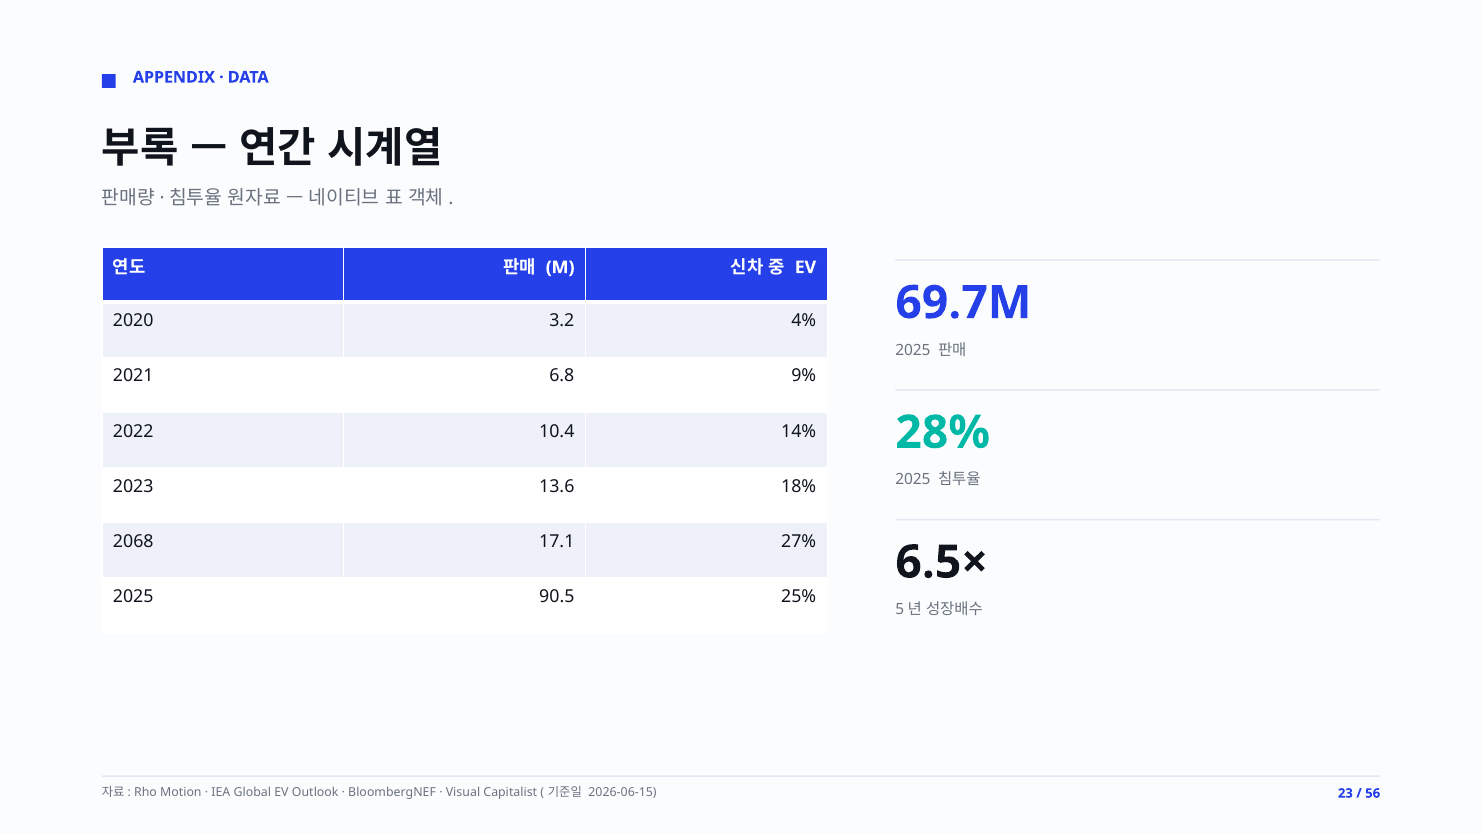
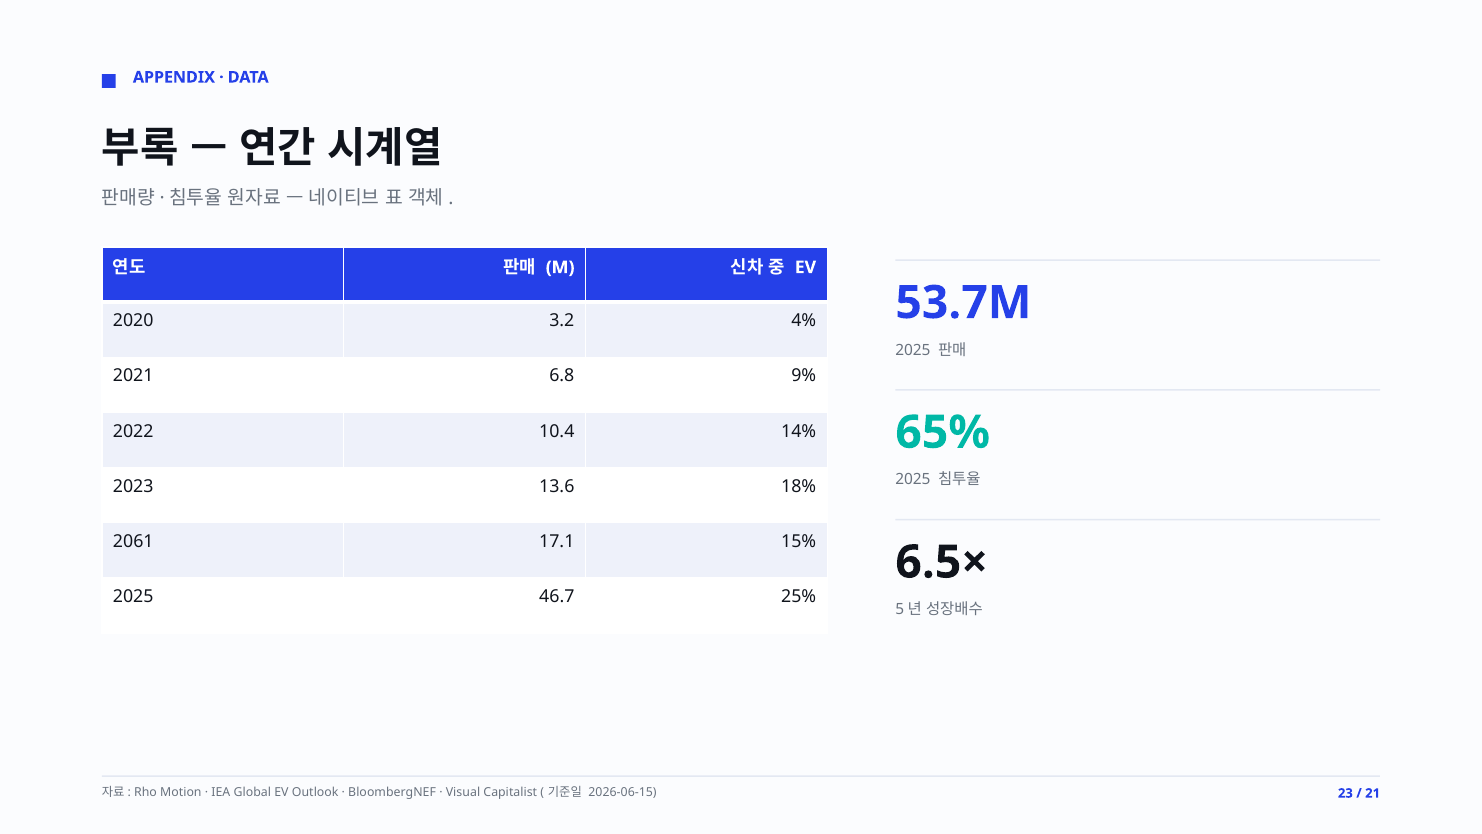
69.7M: 69.7M -> 53.7M (963, 303)
28%: 28% -> 65% (943, 432)
2068: 2068 -> 2061 (133, 541)
27%: 27% -> 15% (799, 541)
90.5: 90.5 -> 46.7 (557, 596)
56: 56 -> 21 (1373, 793)
